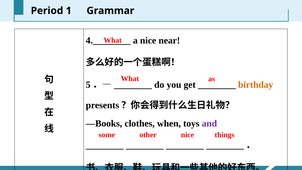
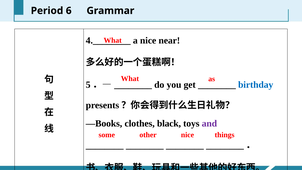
1: 1 -> 6 (69, 11)
birthday colour: orange -> blue (256, 85)
when: when -> black (169, 123)
